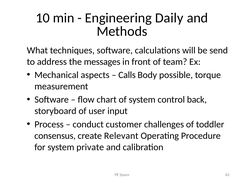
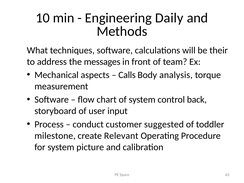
send: send -> their (219, 50)
possible: possible -> analysis (176, 75)
challenges: challenges -> suggested (164, 124)
consensus: consensus -> milestone (55, 136)
private: private -> picture (90, 147)
